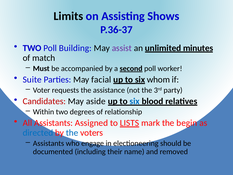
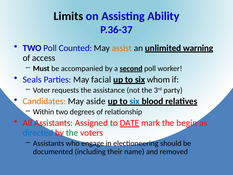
Shows: Shows -> Ability (163, 16)
Building: Building -> Counted (75, 48)
assist colour: purple -> orange (122, 48)
minutes: minutes -> warning (198, 48)
match: match -> access (44, 58)
Suite: Suite -> Seals (32, 79)
Candidates colour: red -> orange (44, 101)
LISTS: LISTS -> DATE (130, 123)
the colour: blue -> green (72, 133)
